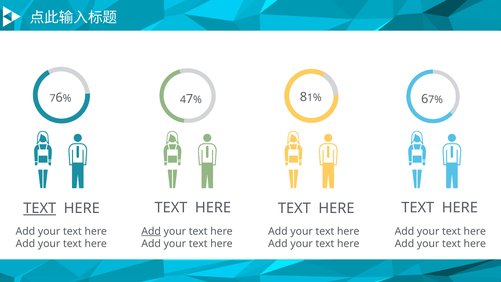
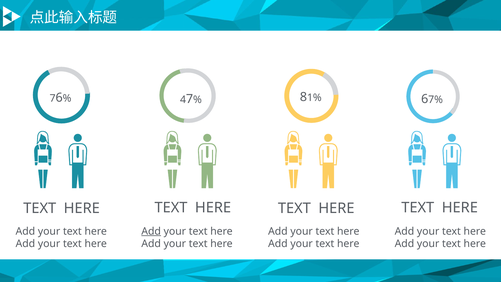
TEXT underline: present -> none (40, 208)
